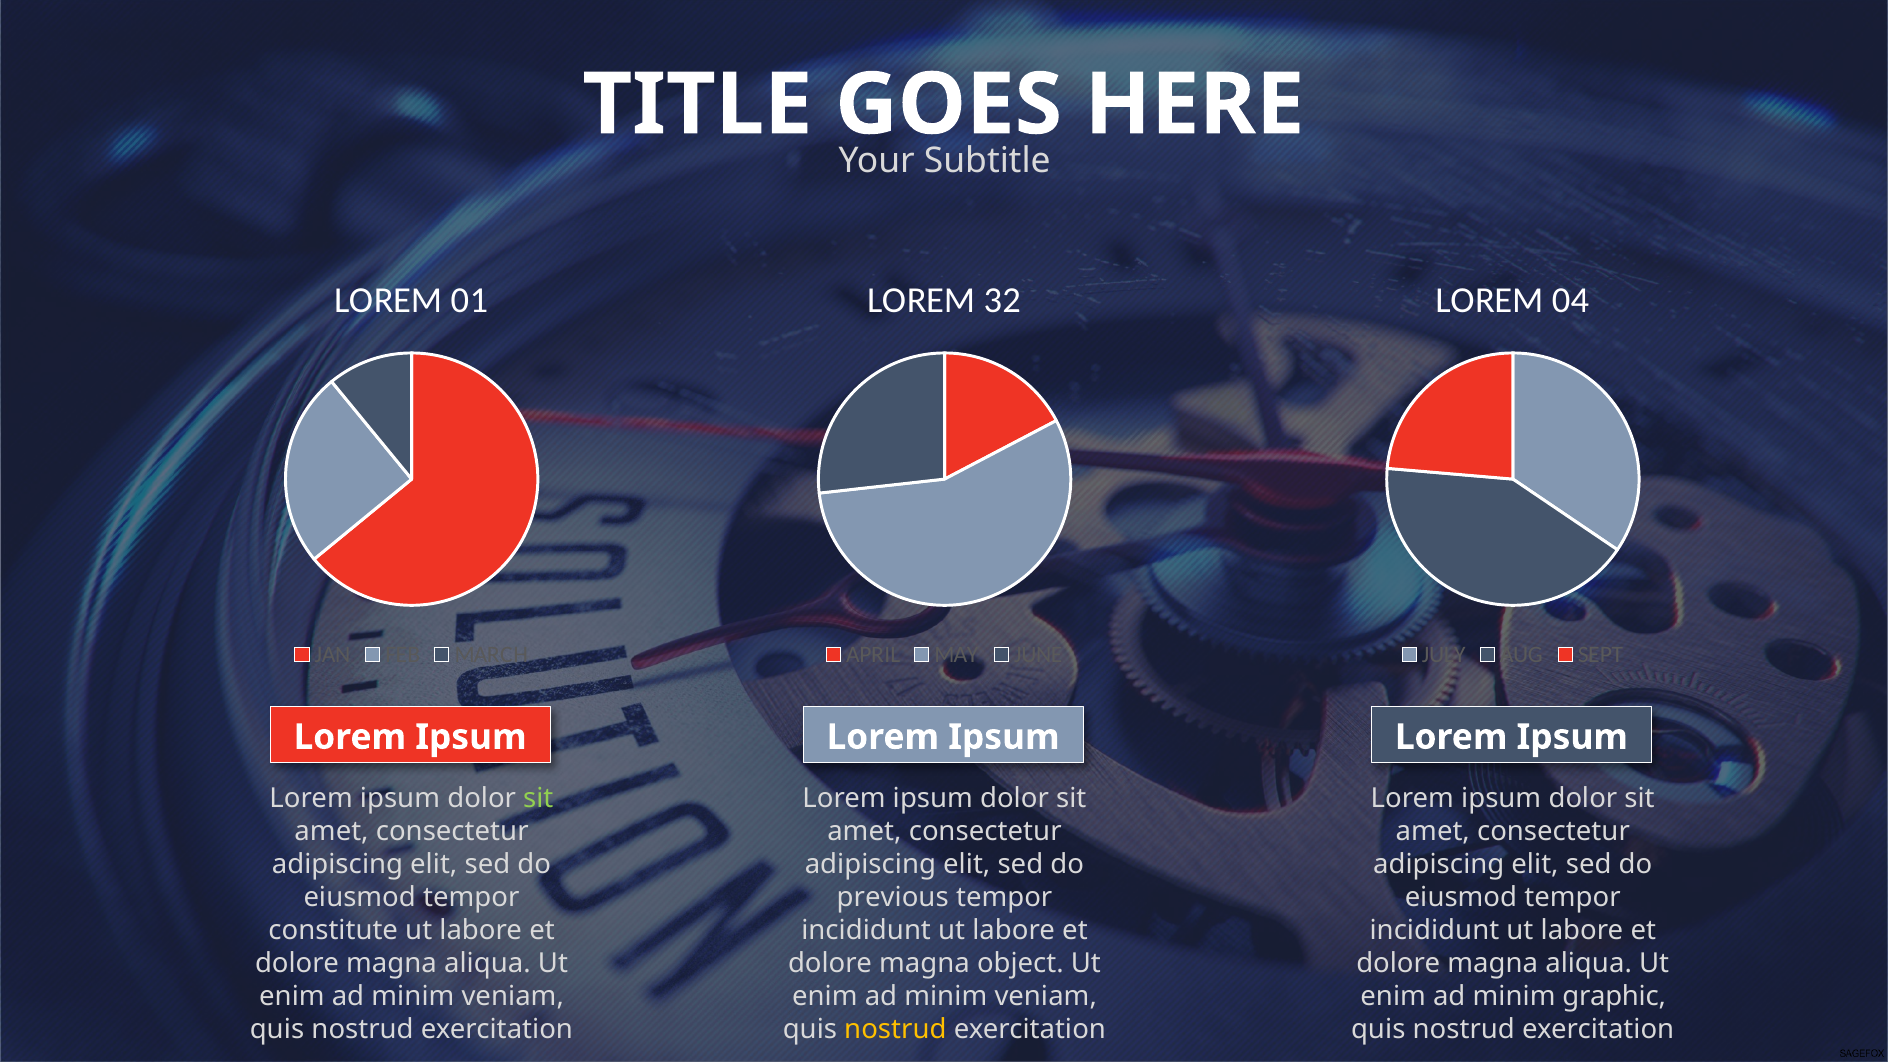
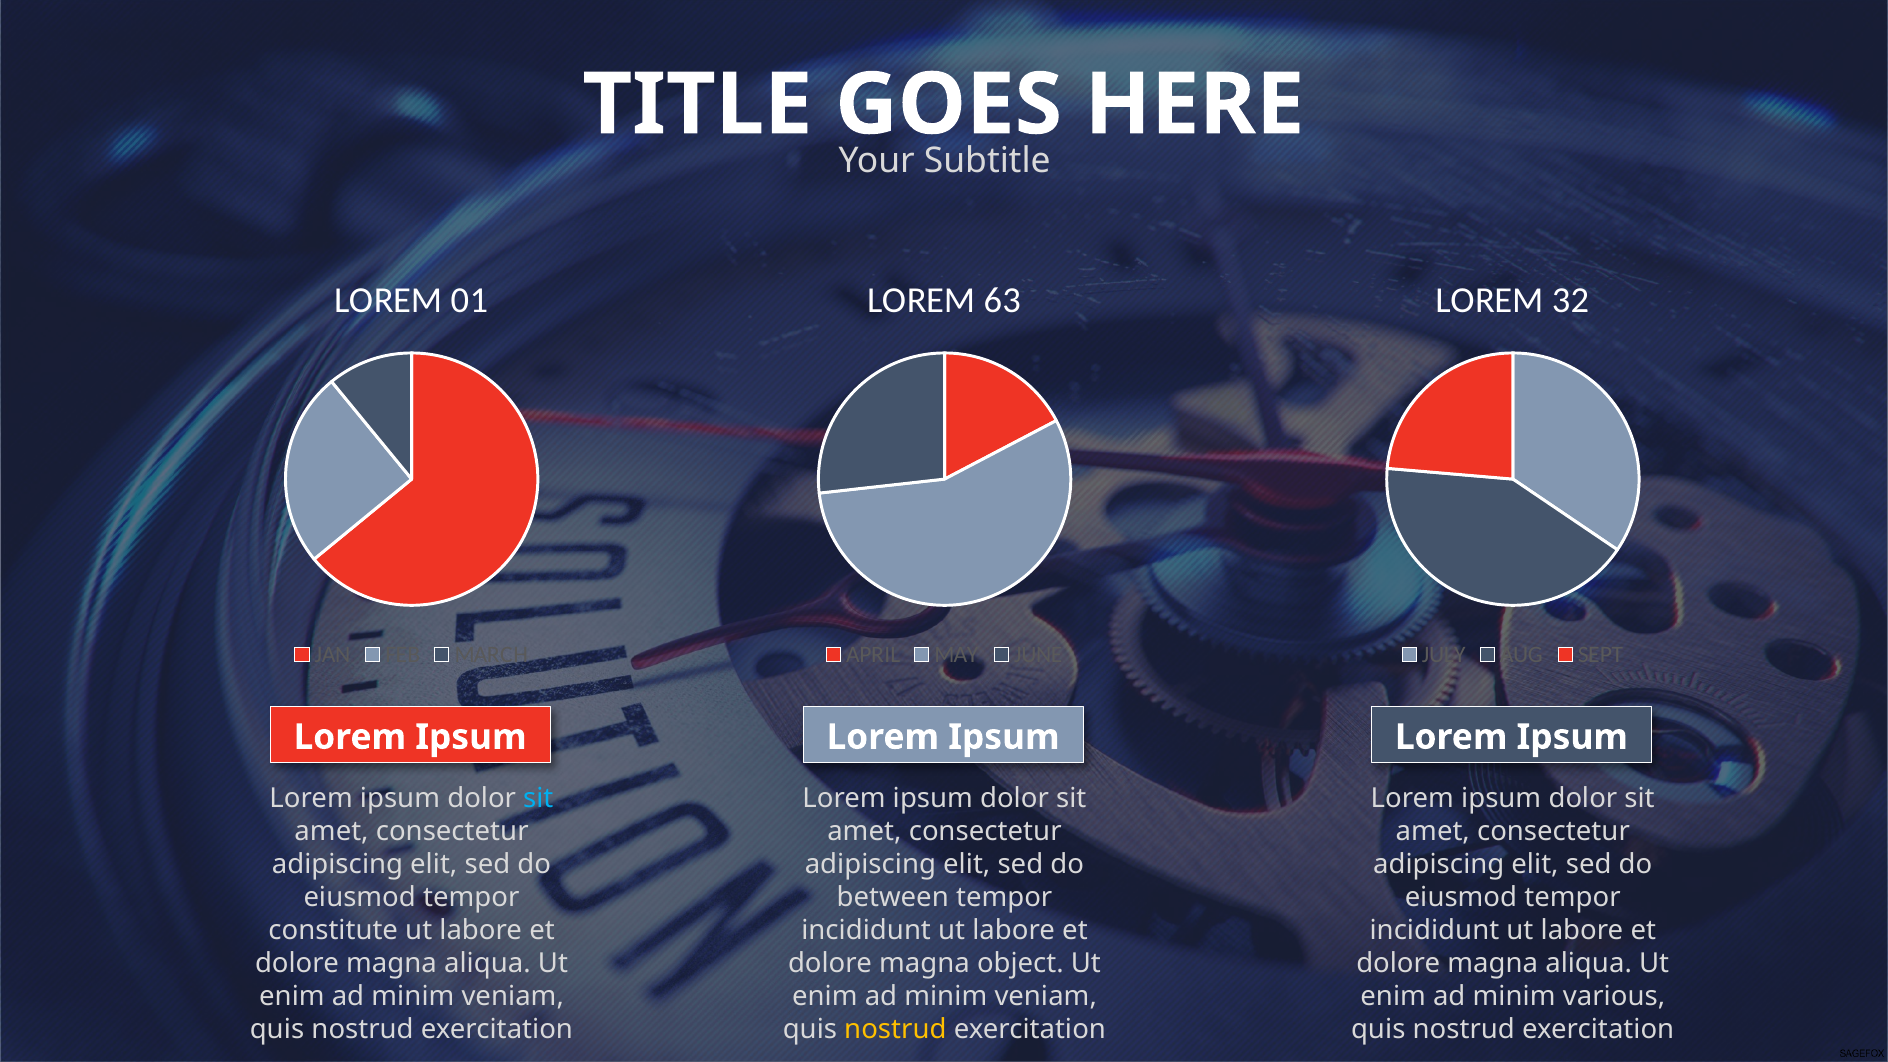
32: 32 -> 63 (1002, 300)
04: 04 -> 32 (1571, 300)
sit colour: light green -> light blue (538, 798)
previous: previous -> between (893, 898)
graphic: graphic -> various (1614, 997)
